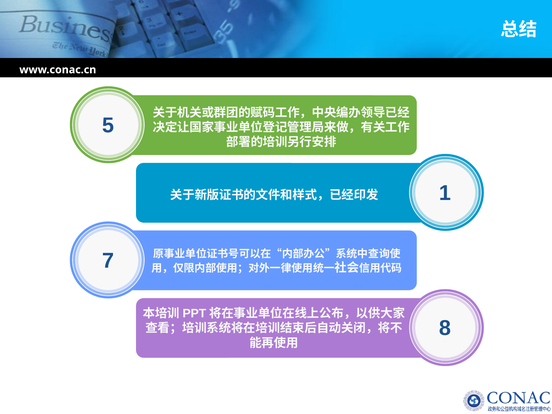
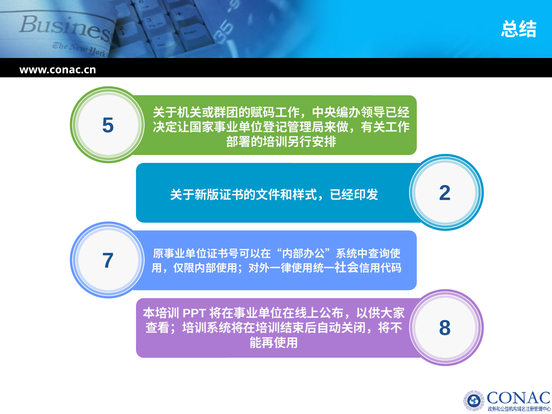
1: 1 -> 2 (445, 193)
